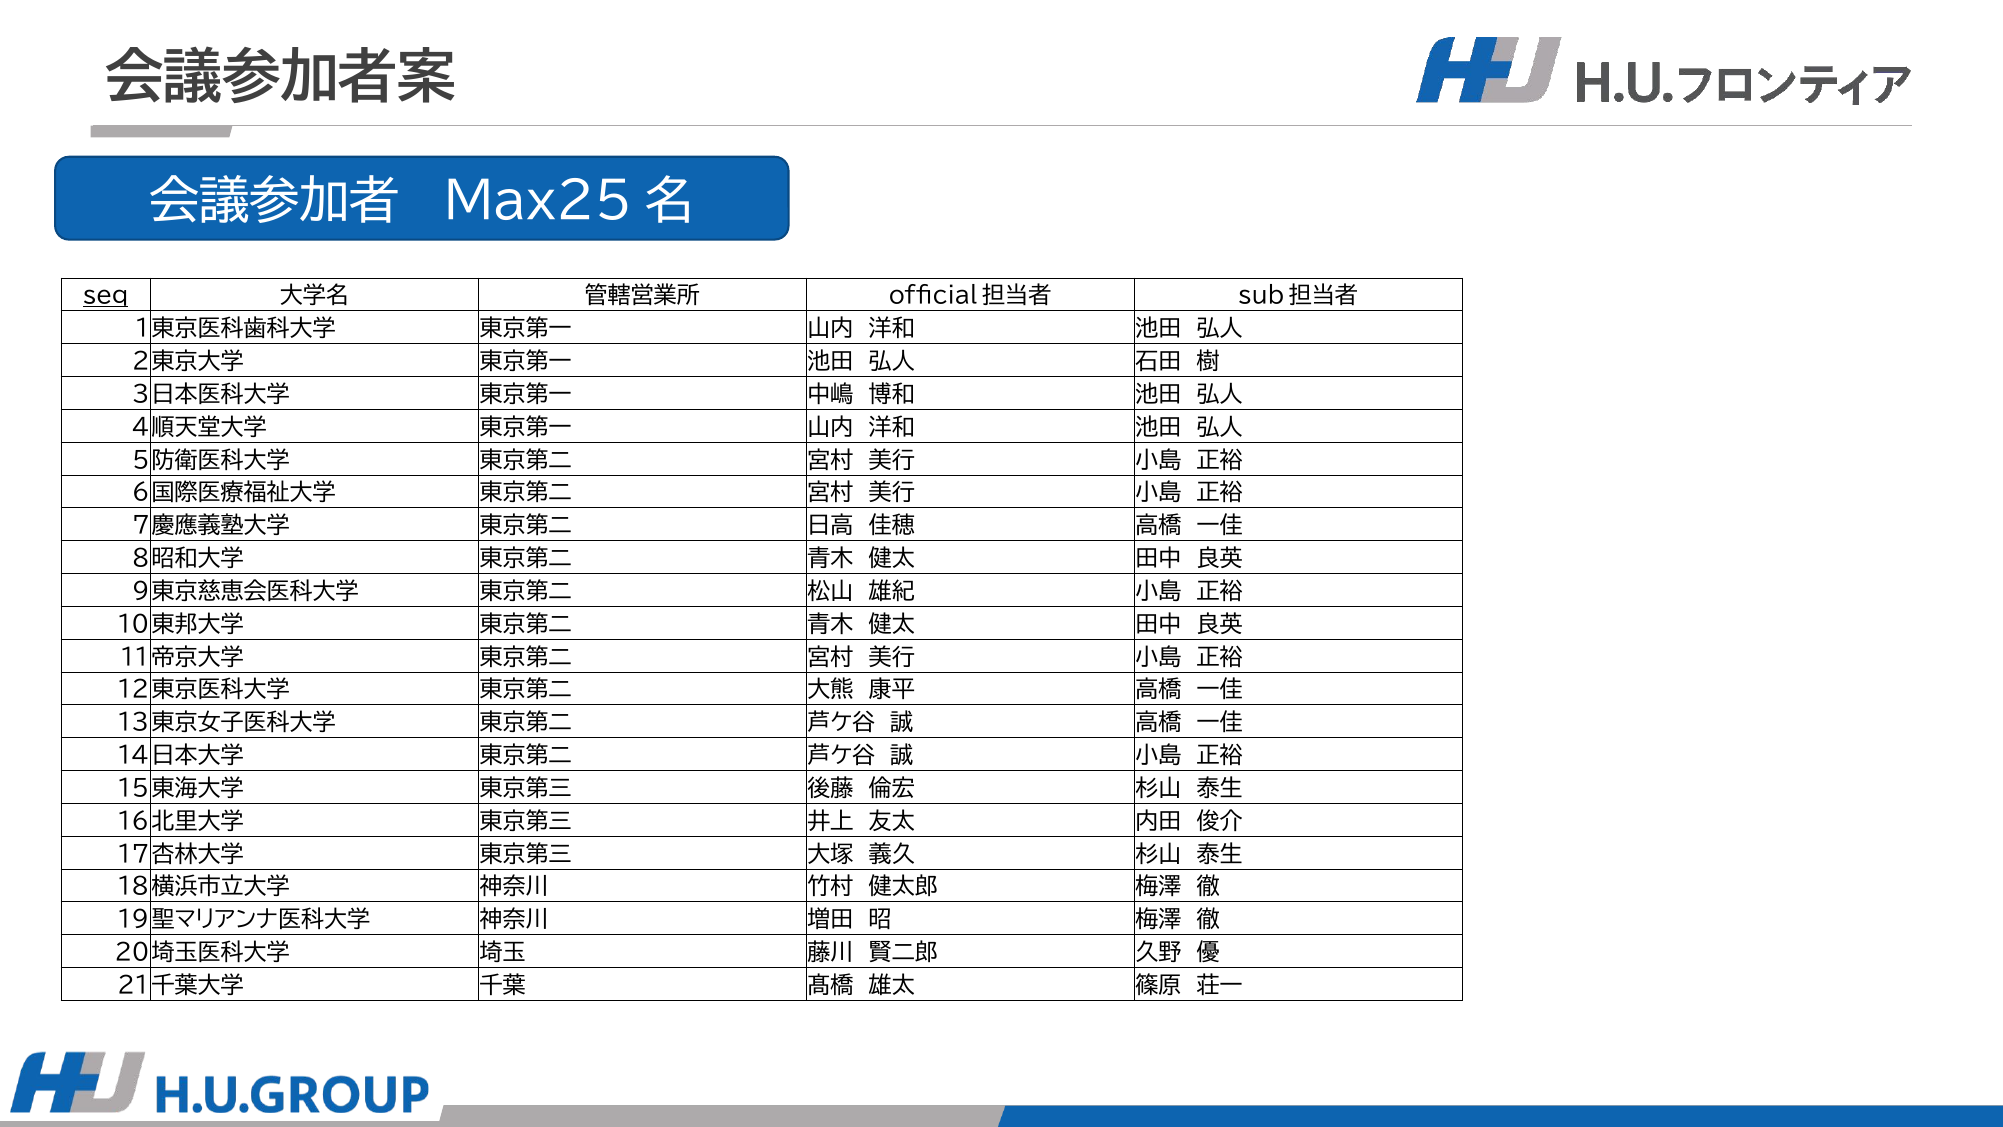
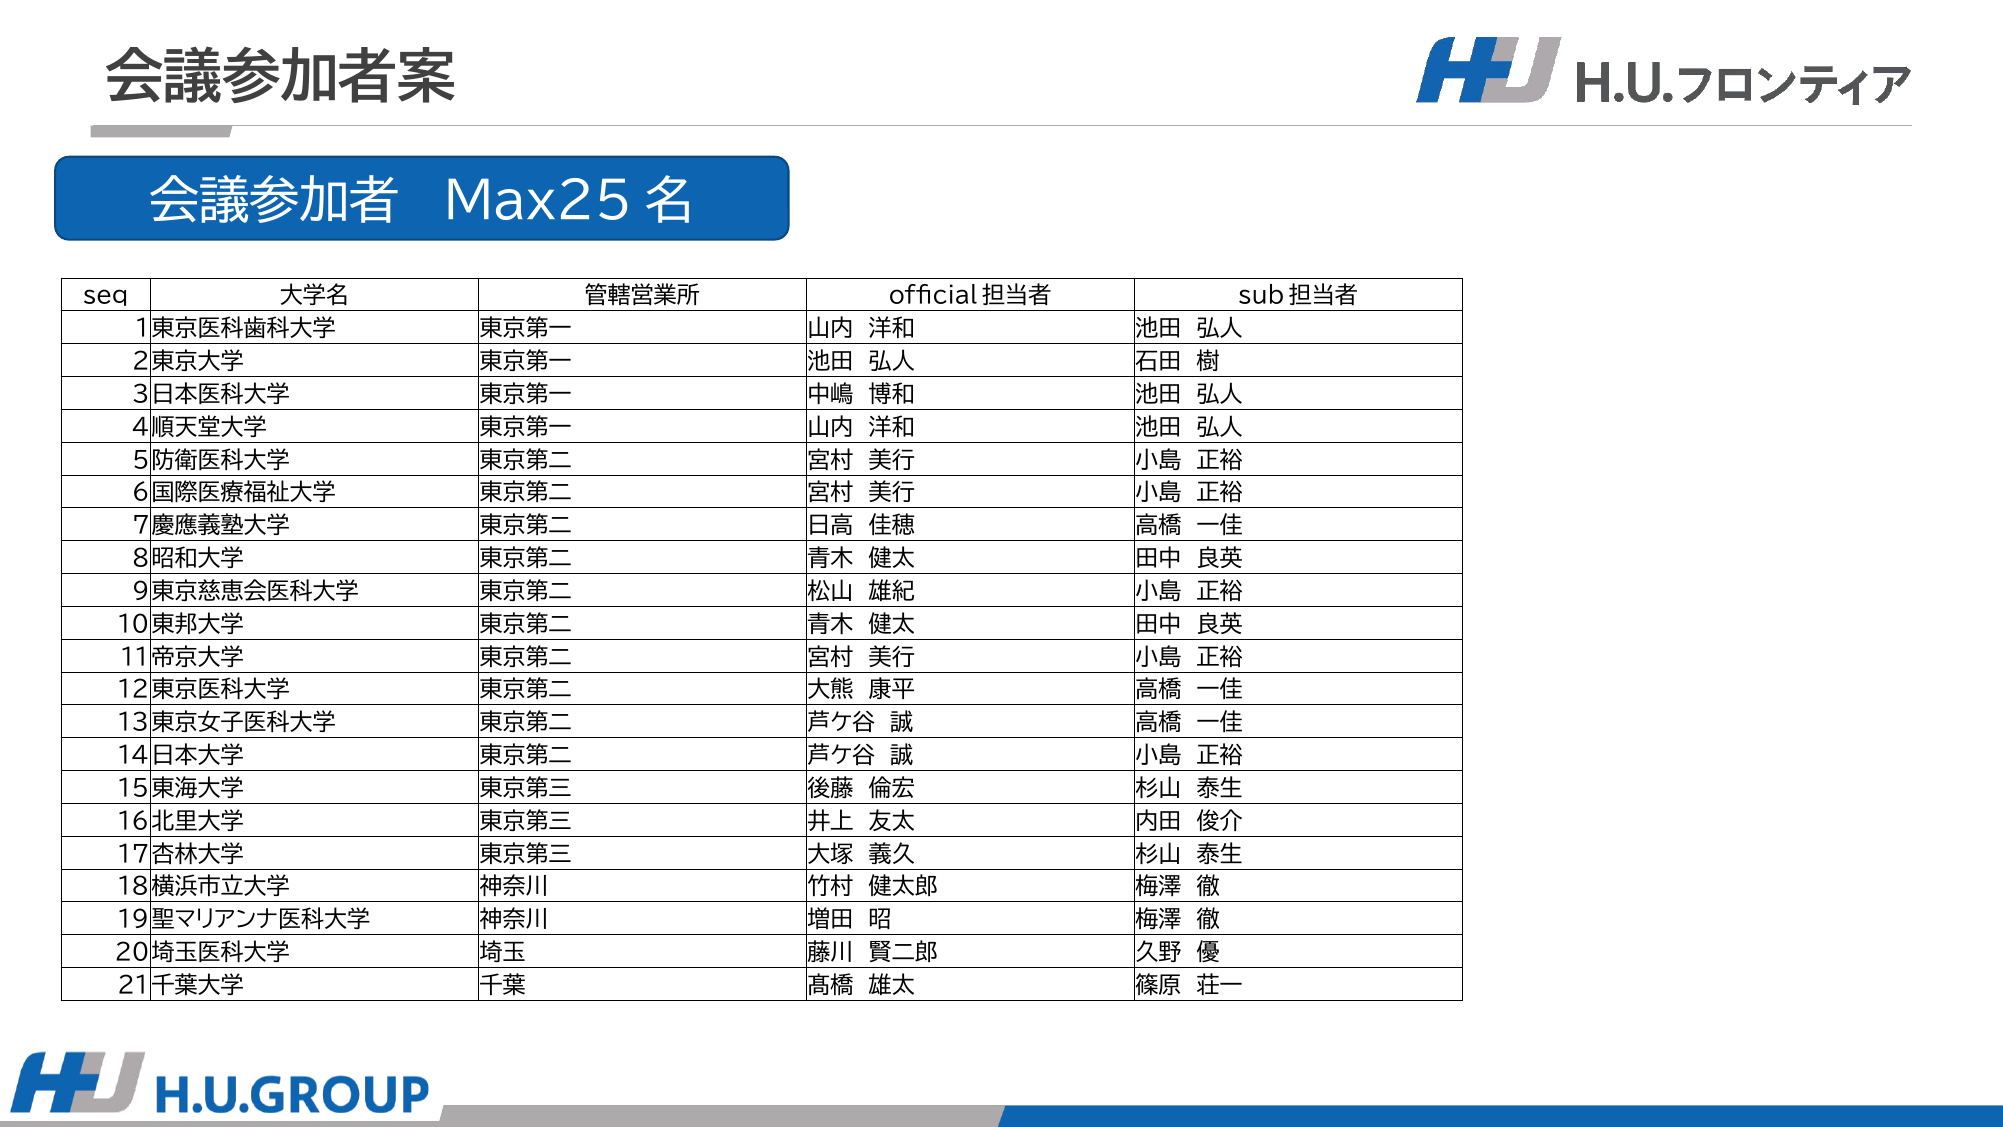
seq underline: present -> none (106, 296)
